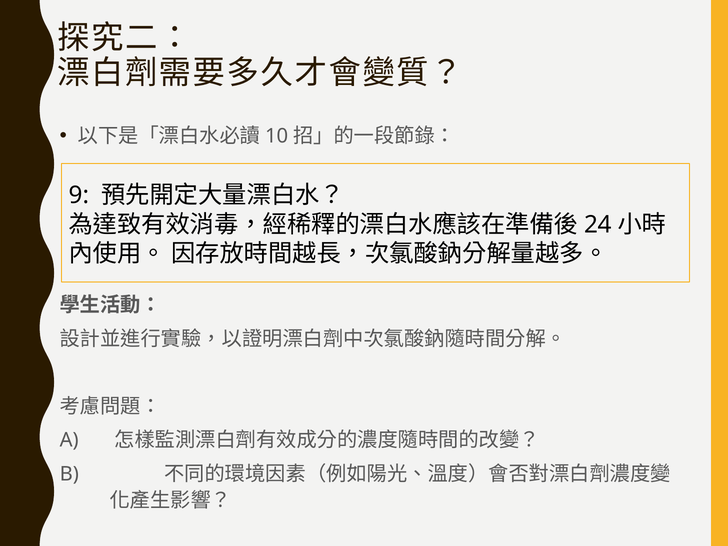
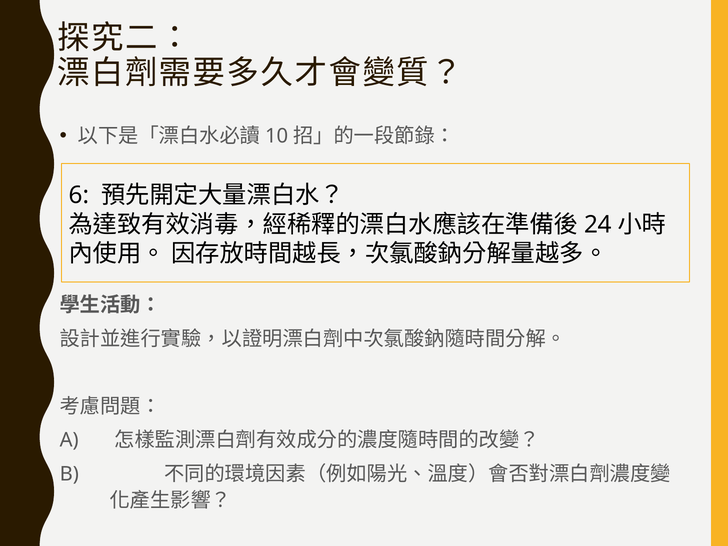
9: 9 -> 6 (79, 195)
